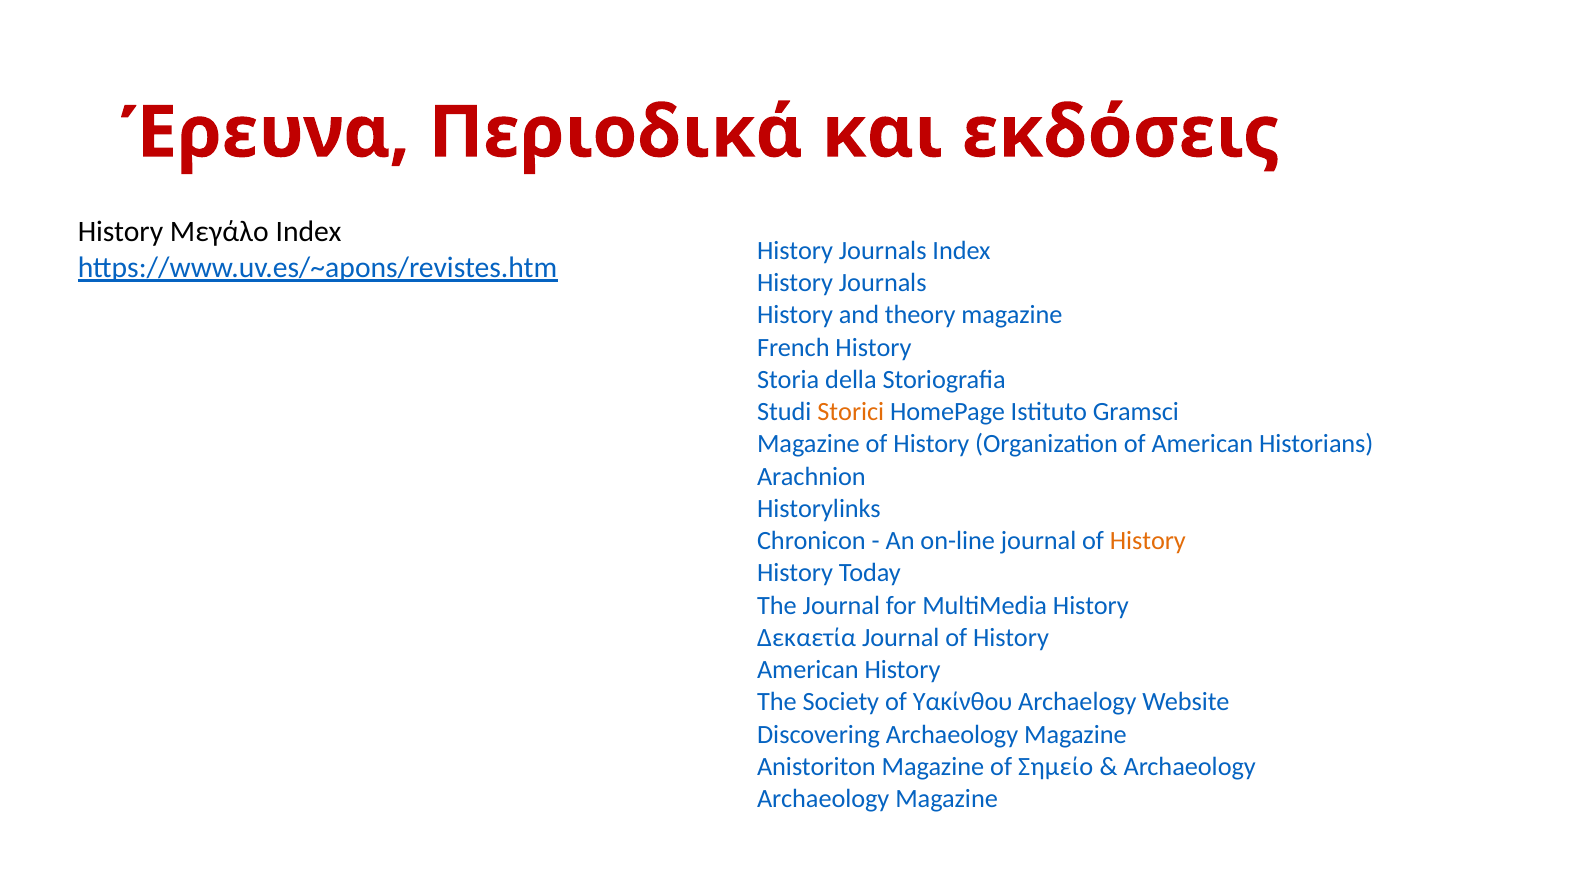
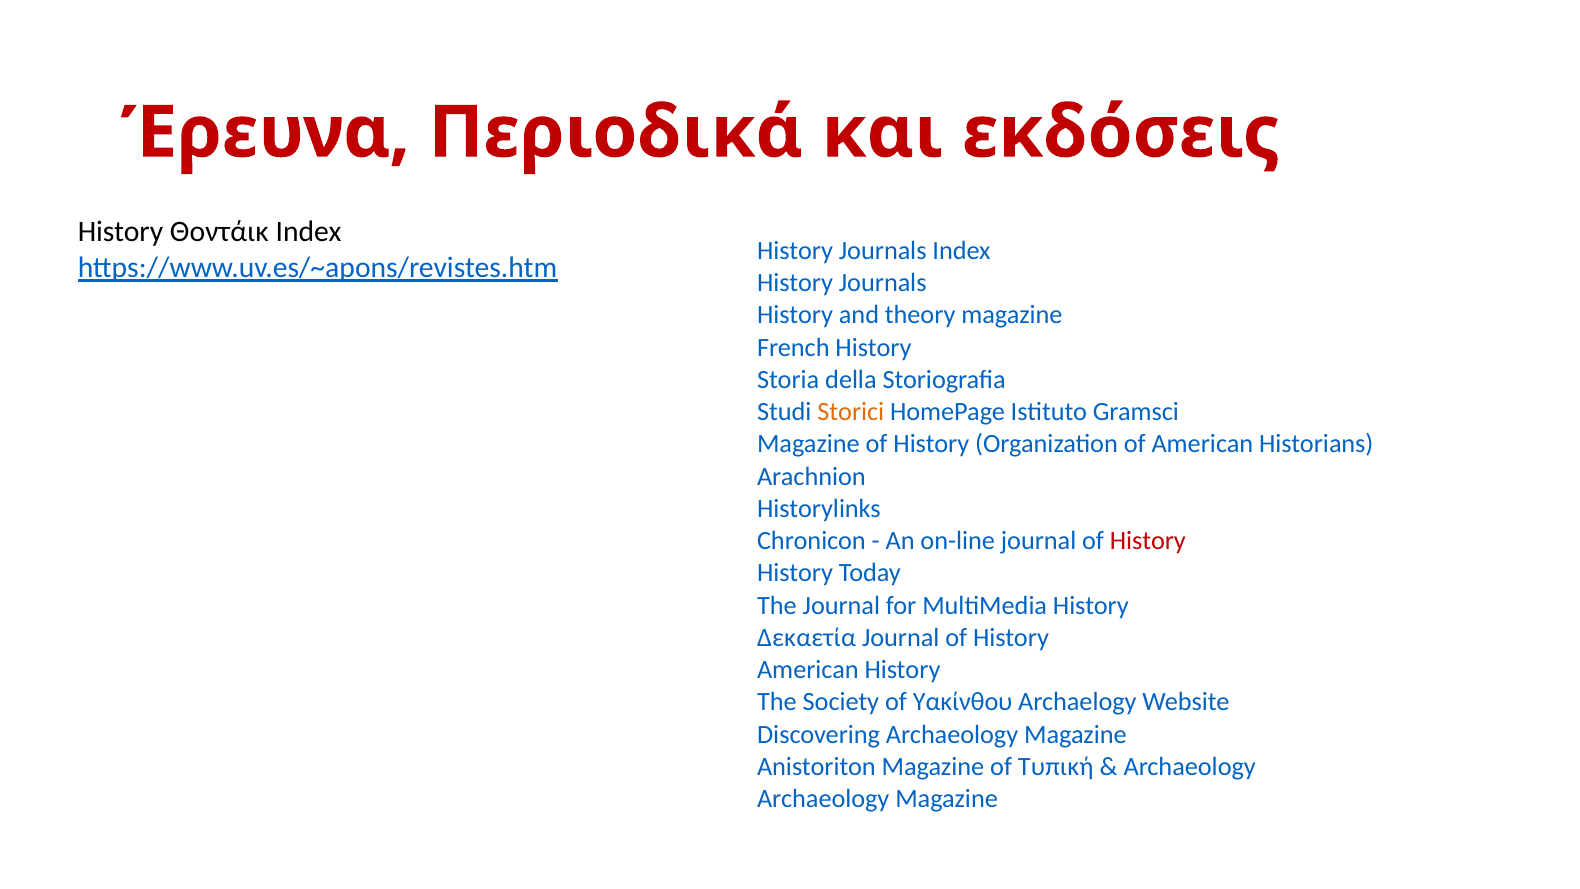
Μεγάλο: Μεγάλο -> Θοντάικ (219, 232)
History colour: orange -> red (1148, 541)
Σημείο: Σημείο -> Τυπική (1056, 766)
